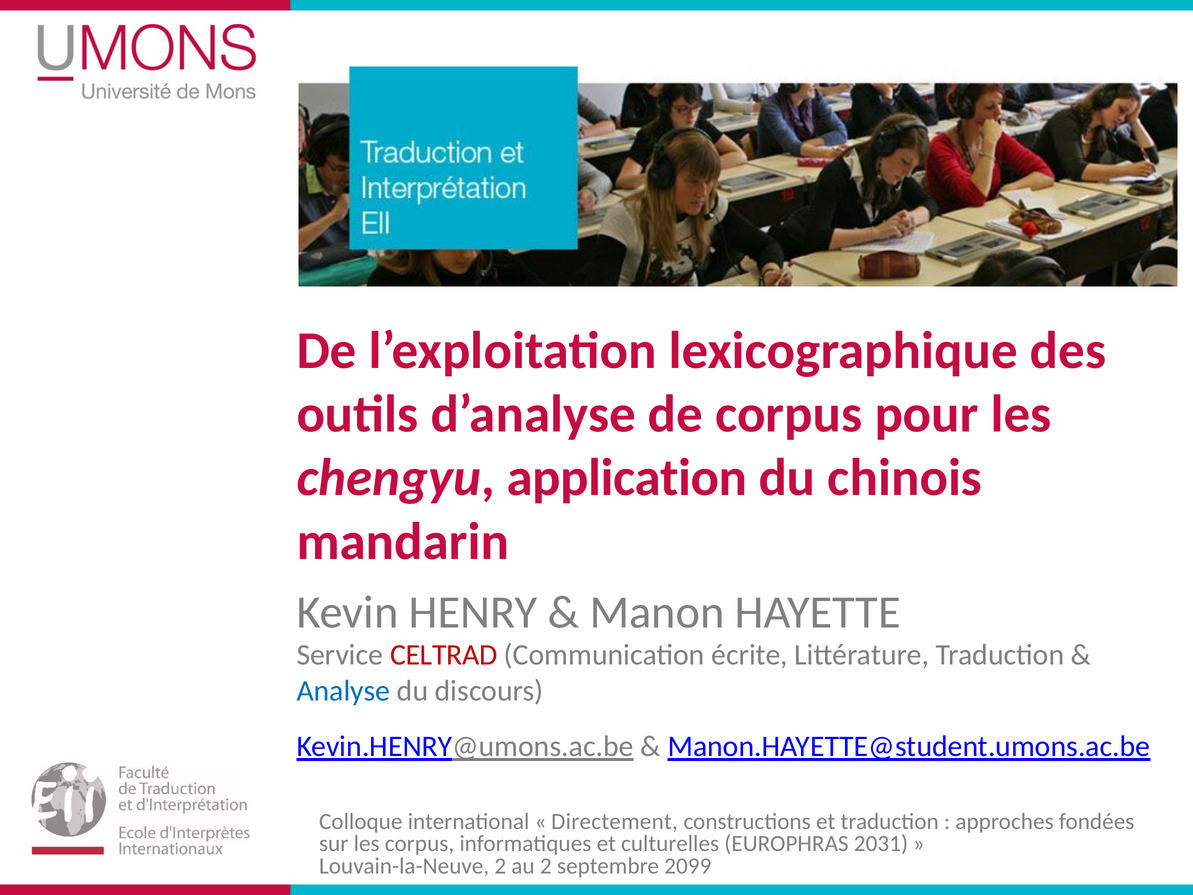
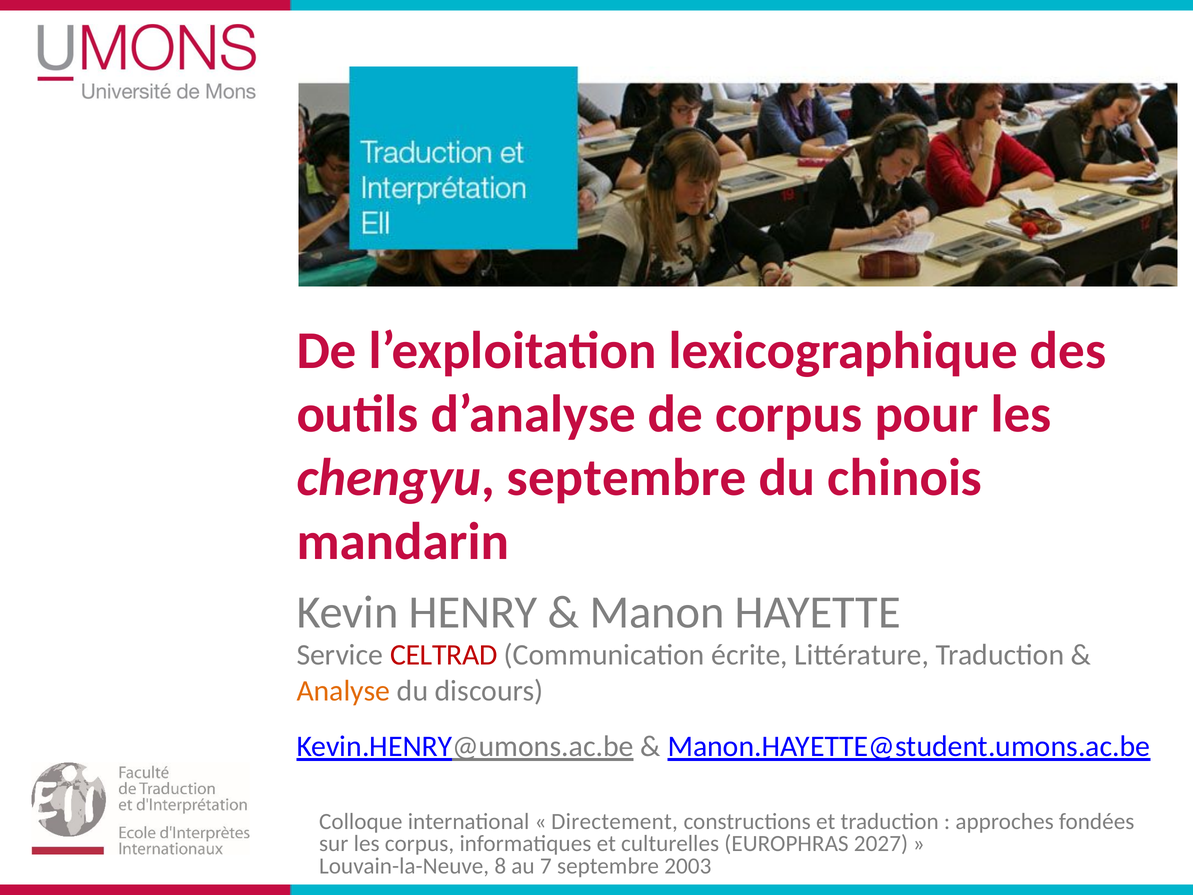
chengyu application: application -> septembre (627, 478)
Analyse colour: blue -> orange (343, 691)
2031: 2031 -> 2027 (881, 844)
Louvain-la-Neuve 2: 2 -> 8 (500, 866)
au 2: 2 -> 7 (546, 866)
2099: 2099 -> 2003 (688, 866)
